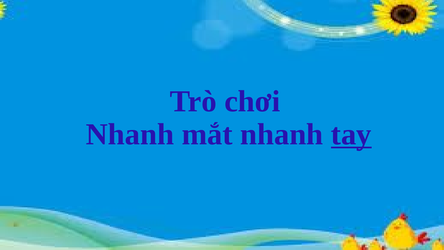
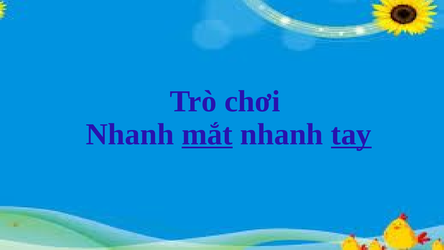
mắt underline: none -> present (207, 134)
